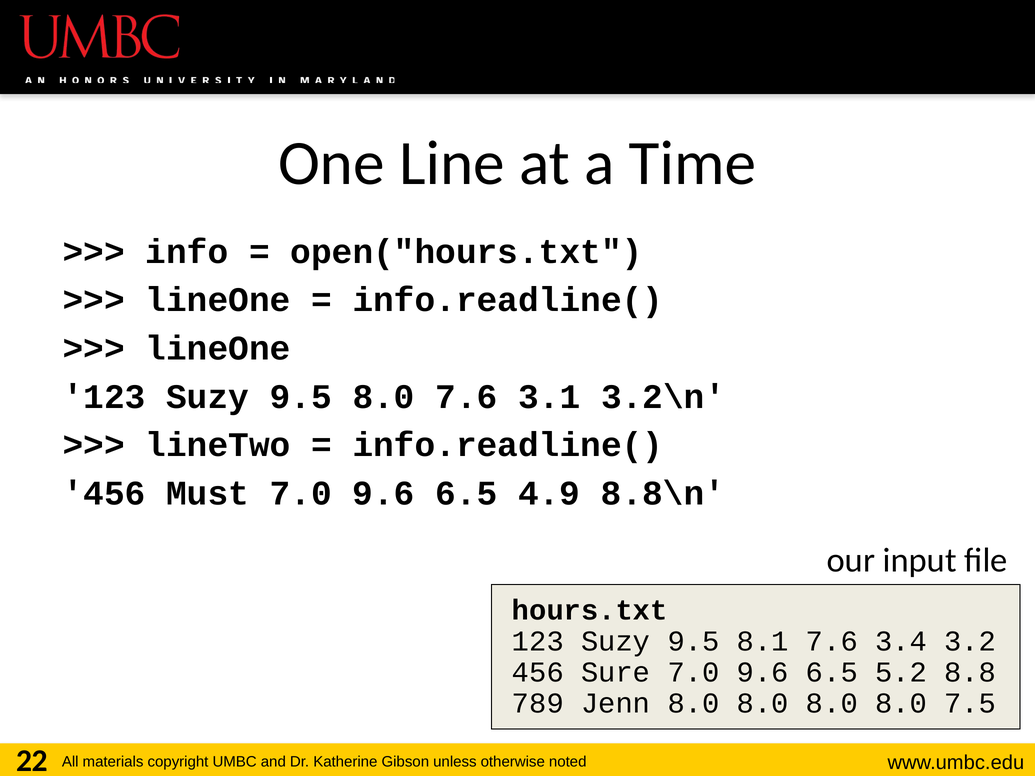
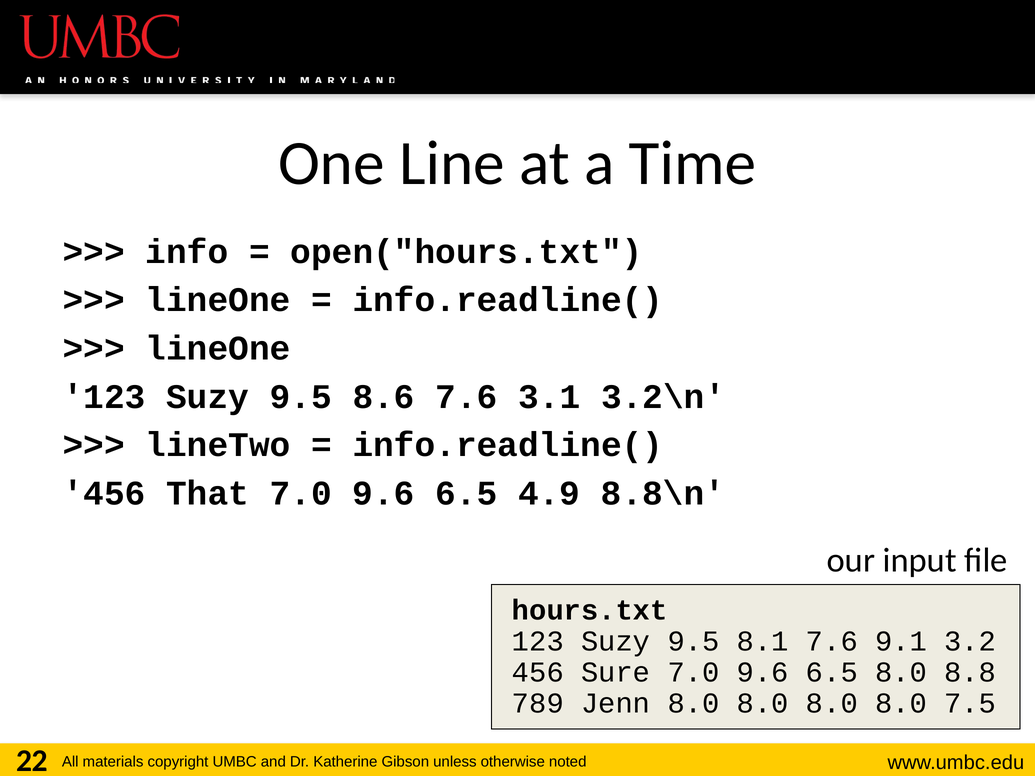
9.5 8.0: 8.0 -> 8.6 (384, 397)
Must: Must -> That (208, 493)
3.4: 3.4 -> 9.1 (901, 641)
6.5 5.2: 5.2 -> 8.0 (901, 672)
